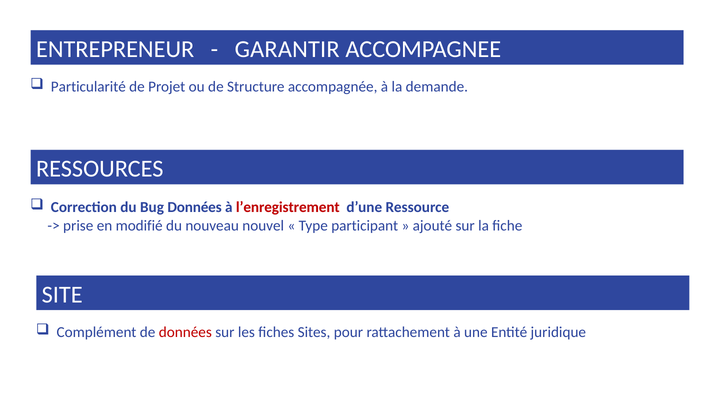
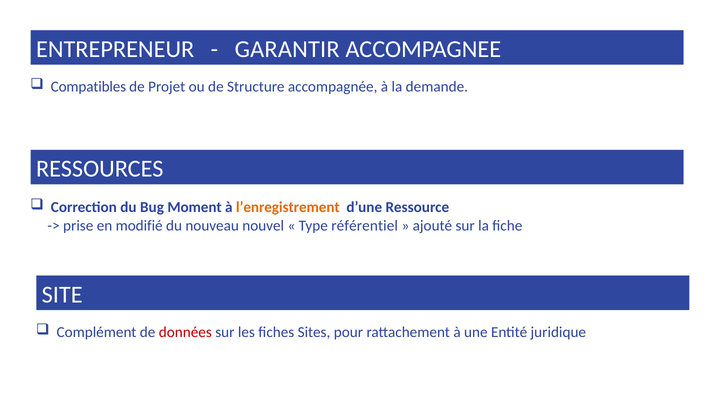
Particularité: Particularité -> Compatibles (88, 87)
Bug Données: Données -> Moment (195, 207)
l’enregistrement colour: red -> orange (288, 207)
participant: participant -> référentiel (365, 225)
